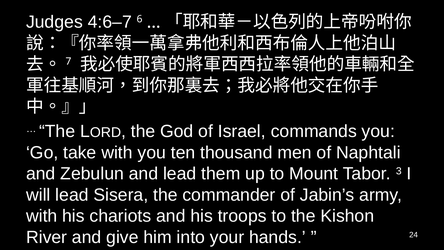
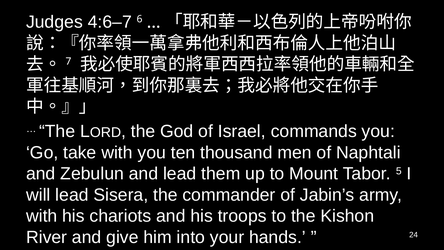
3: 3 -> 5 (399, 171)
